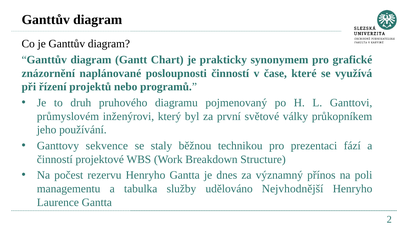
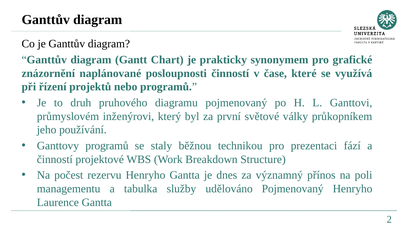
Ganttovy sekvence: sekvence -> programů (107, 146)
udělováno Nejvhodnější: Nejvhodnější -> Pojmenovaný (293, 189)
